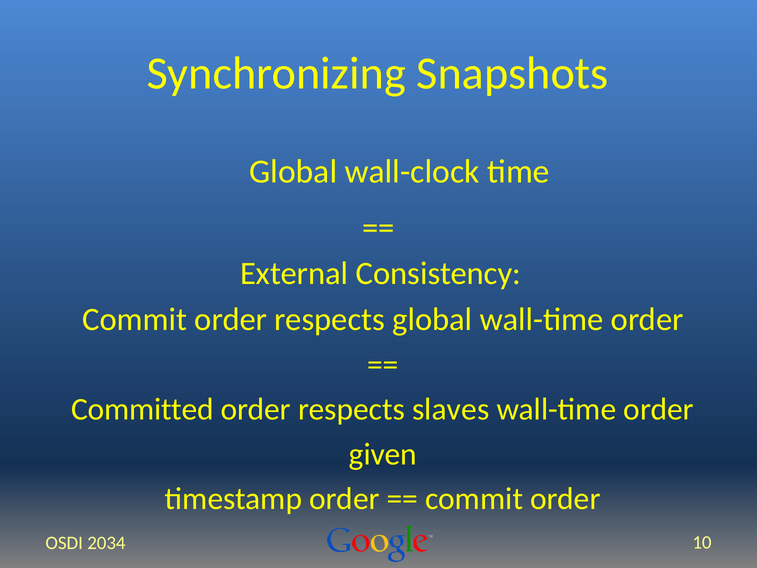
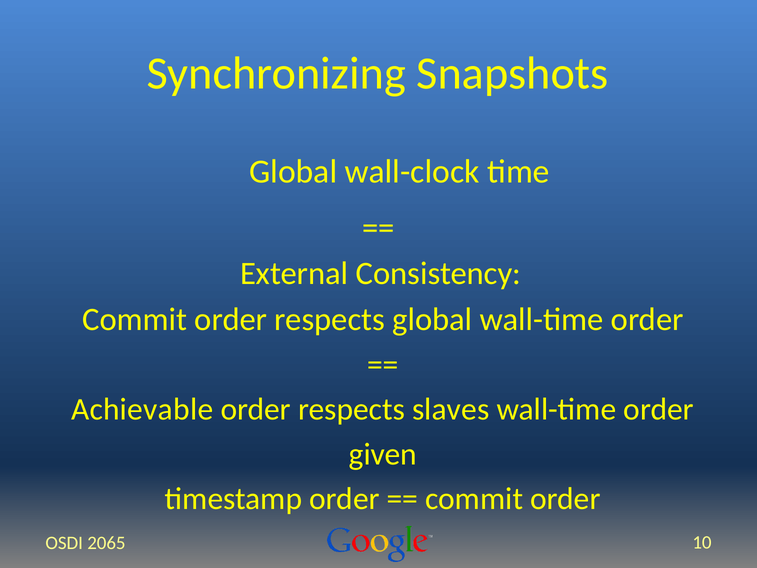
Committed: Committed -> Achievable (142, 409)
2034: 2034 -> 2065 (106, 543)
